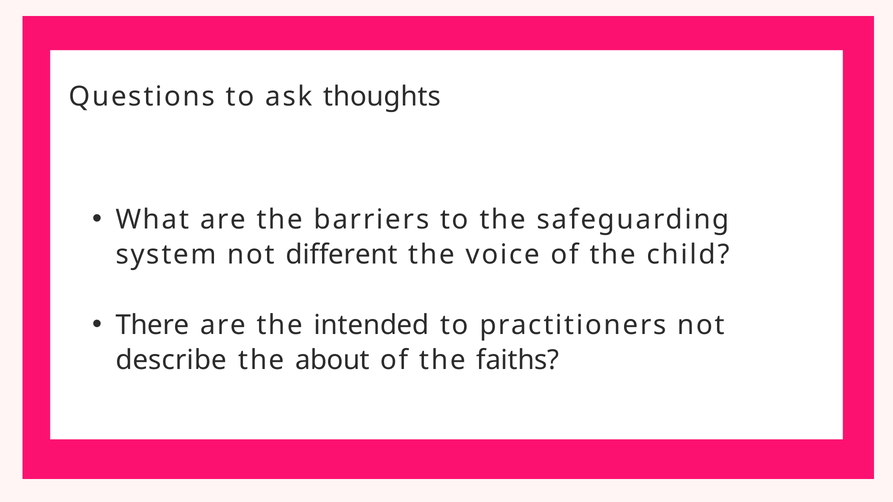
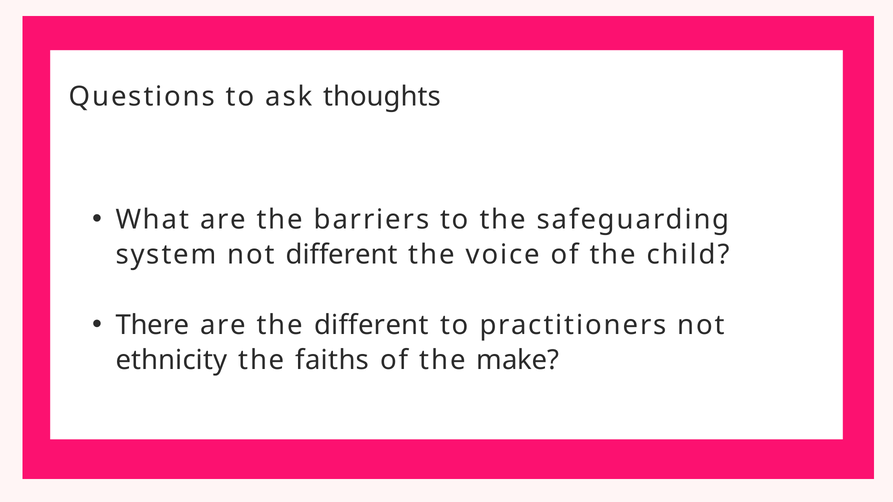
the intended: intended -> different (371, 325)
describe: describe -> ethnicity (171, 360)
about: about -> faiths (332, 360)
faiths: faiths -> make (518, 360)
